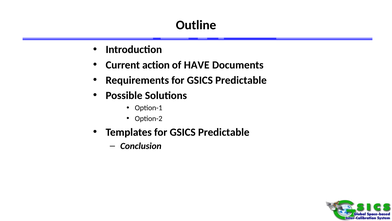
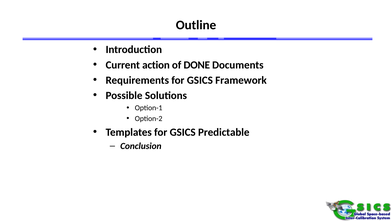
HAVE: HAVE -> DONE (197, 65)
Requirements for GSICS Predictable: Predictable -> Framework (241, 80)
